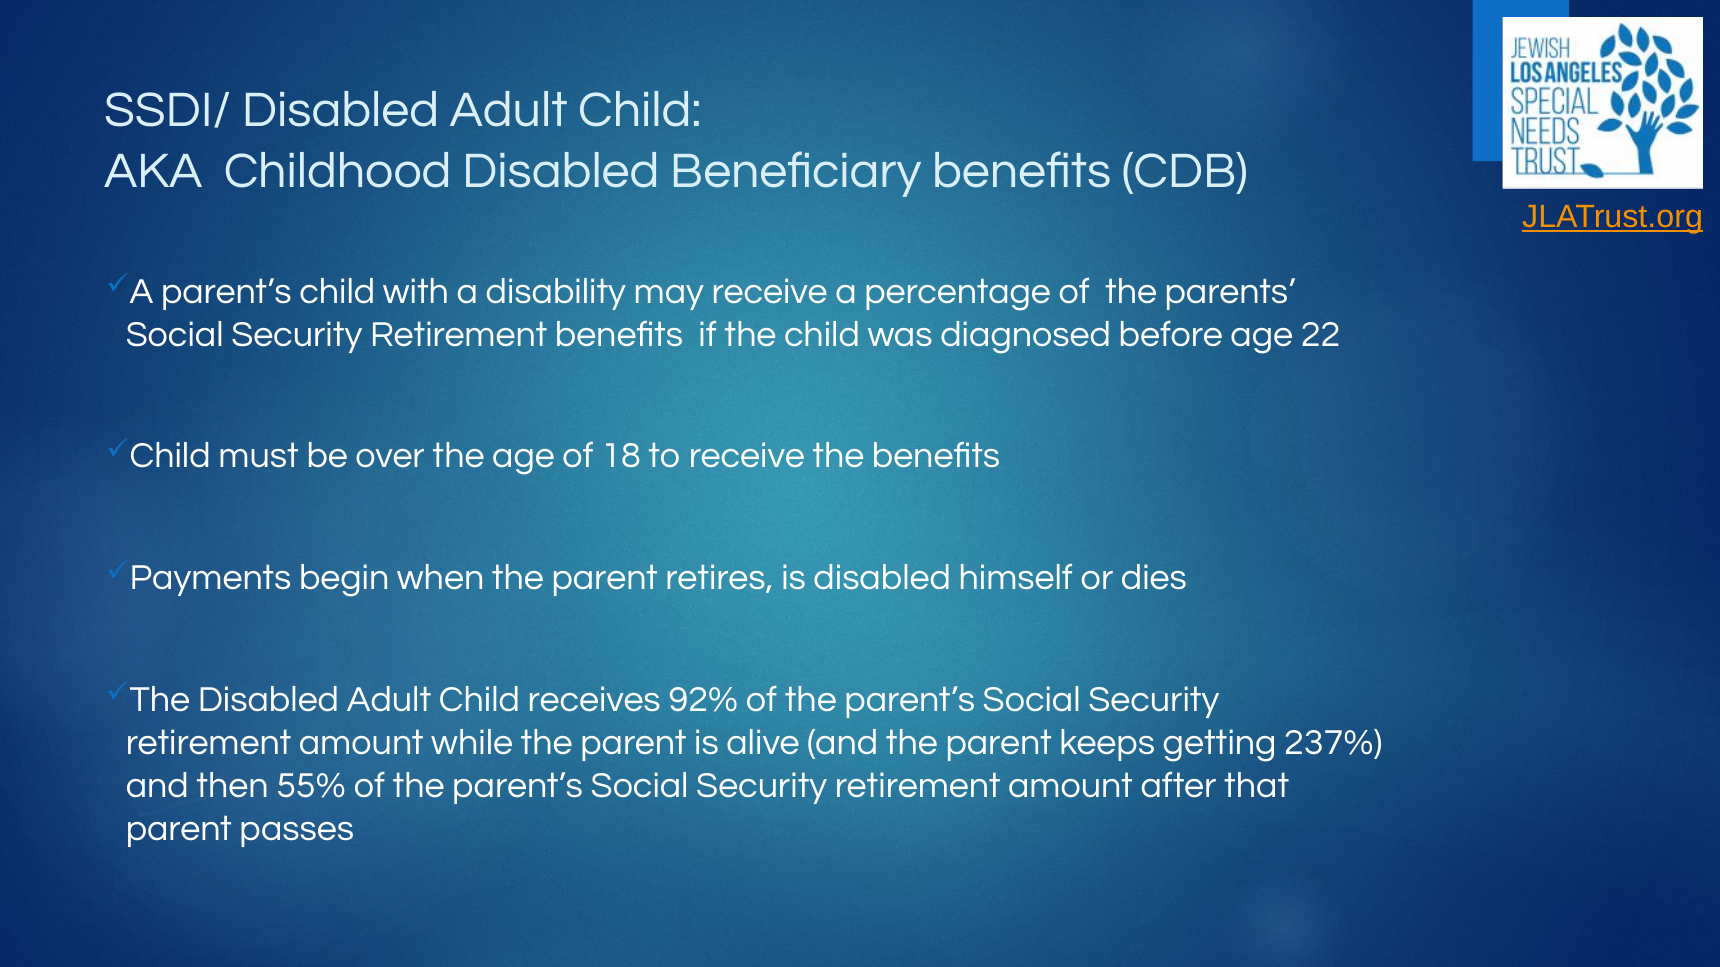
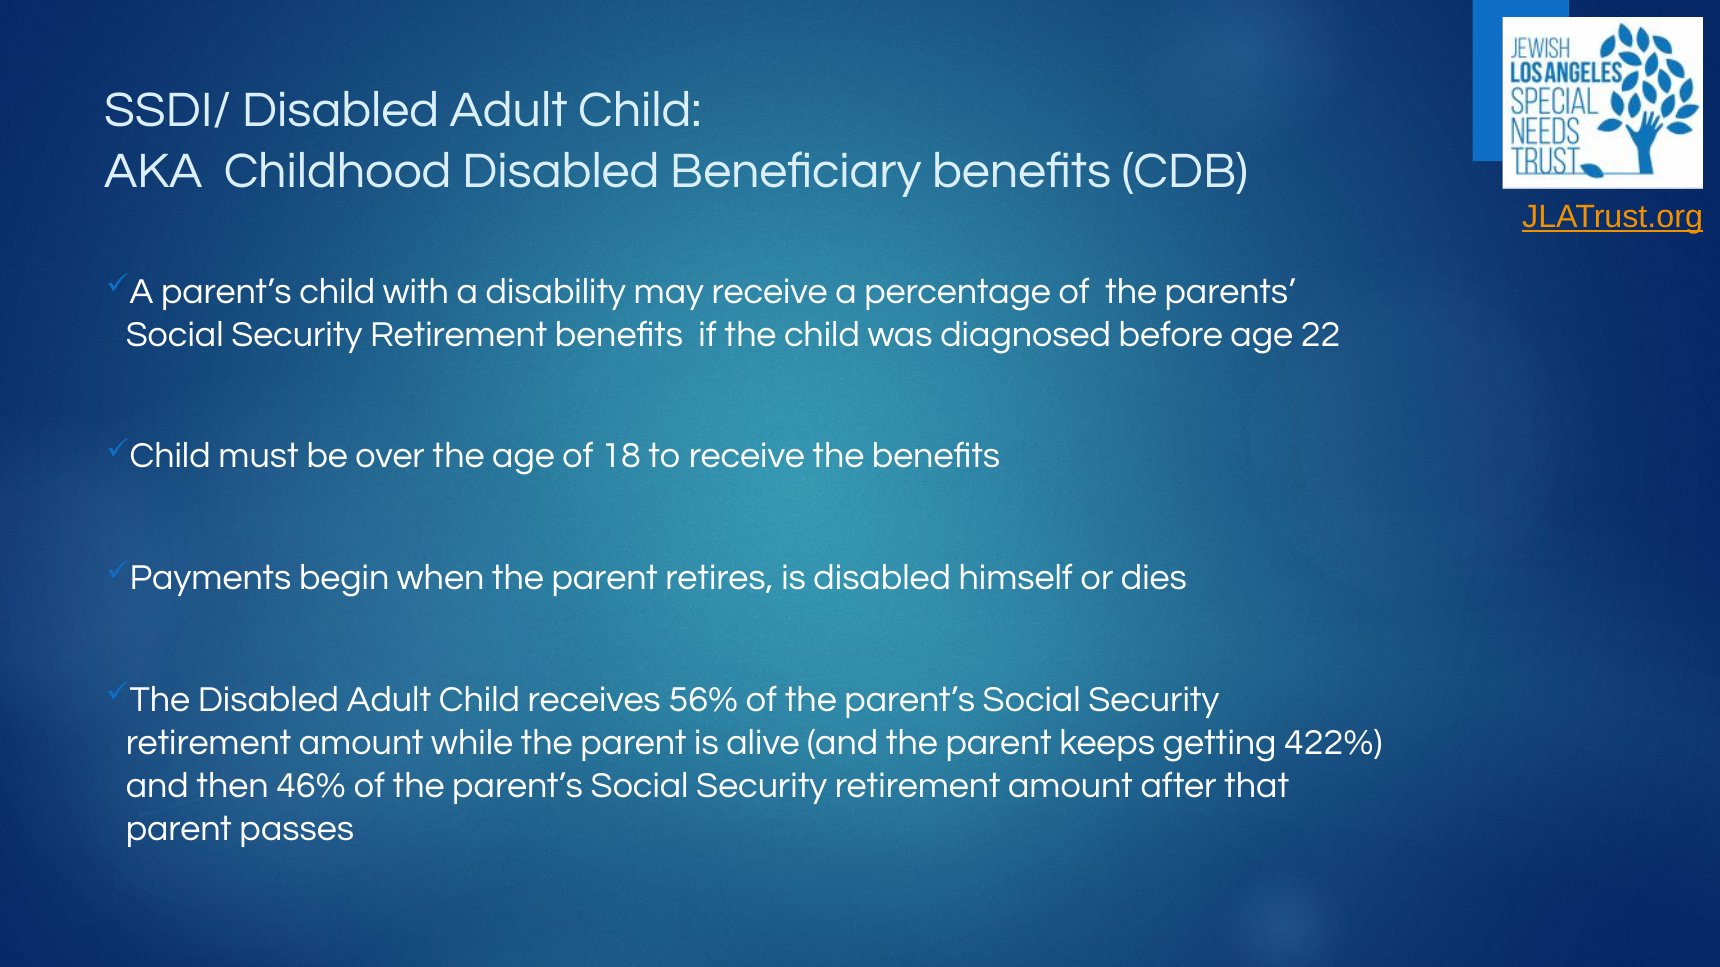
92%: 92% -> 56% (703, 700)
237%: 237% -> 422% (1333, 743)
55%: 55% -> 46% (311, 786)
